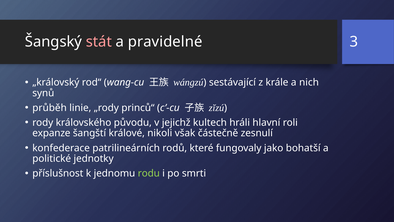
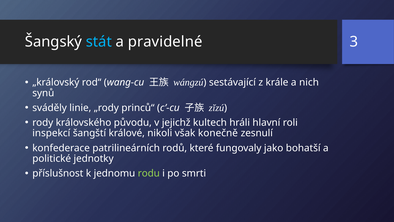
stát colour: pink -> light blue (99, 42)
průběh: průběh -> sváděly (50, 108)
expanze: expanze -> inspekcí (51, 133)
částečně: částečně -> konečně (218, 133)
